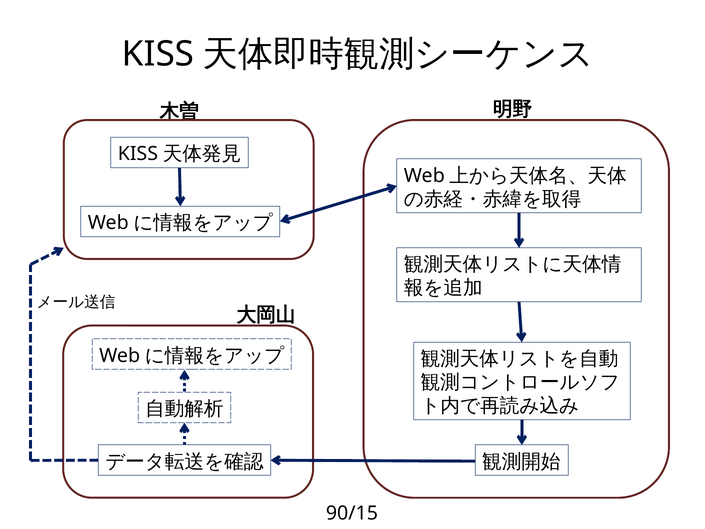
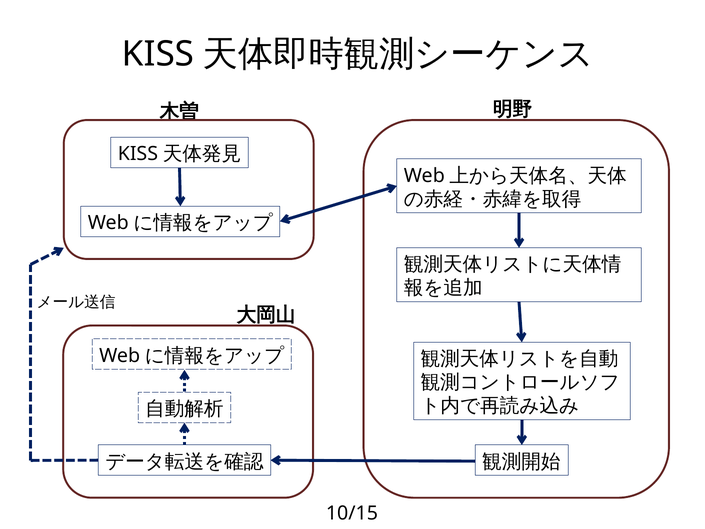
90/15: 90/15 -> 10/15 (352, 513)
